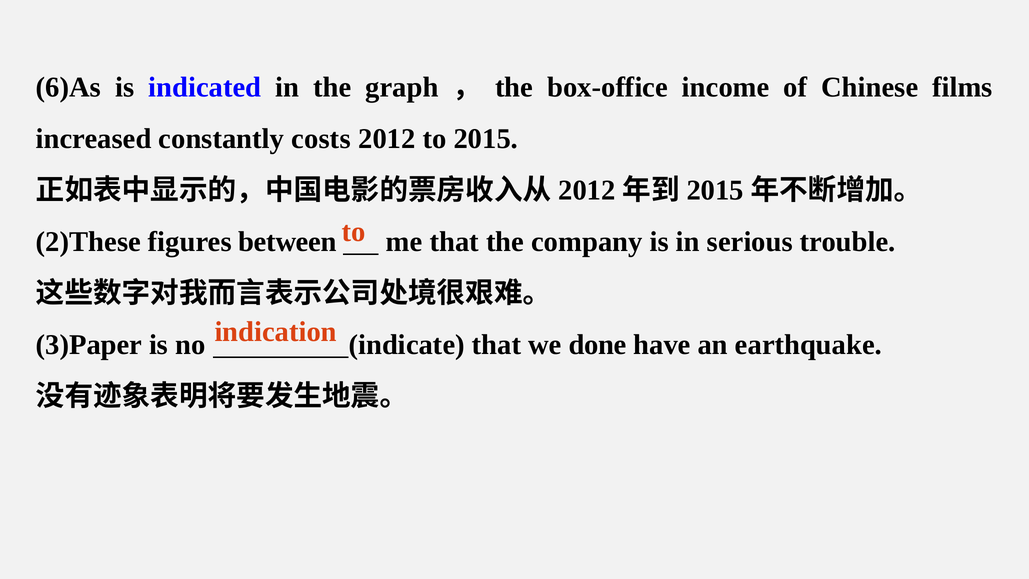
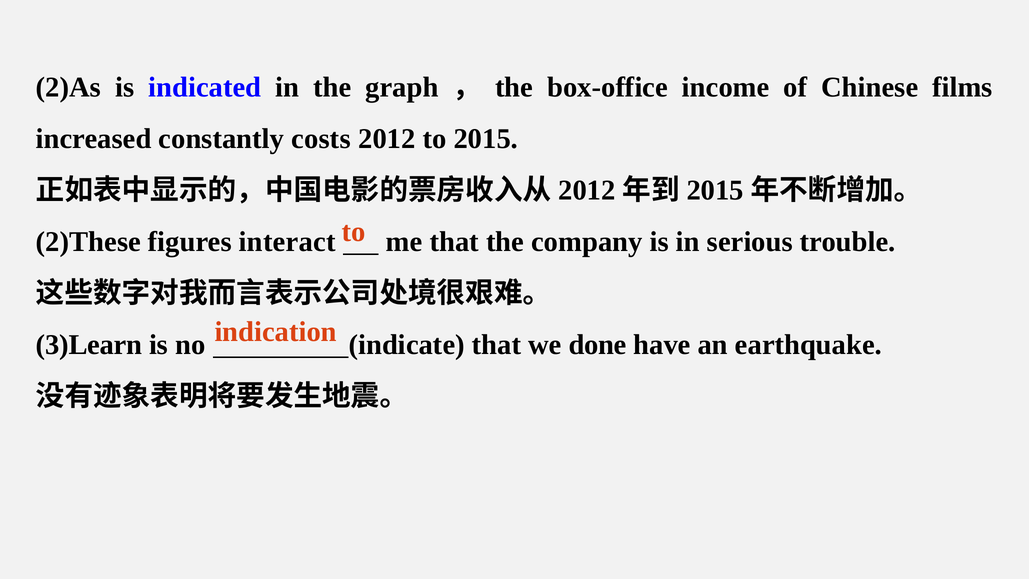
6)As: 6)As -> 2)As (69, 87)
between: between -> interact (287, 242)
3)Paper: 3)Paper -> 3)Learn (89, 345)
